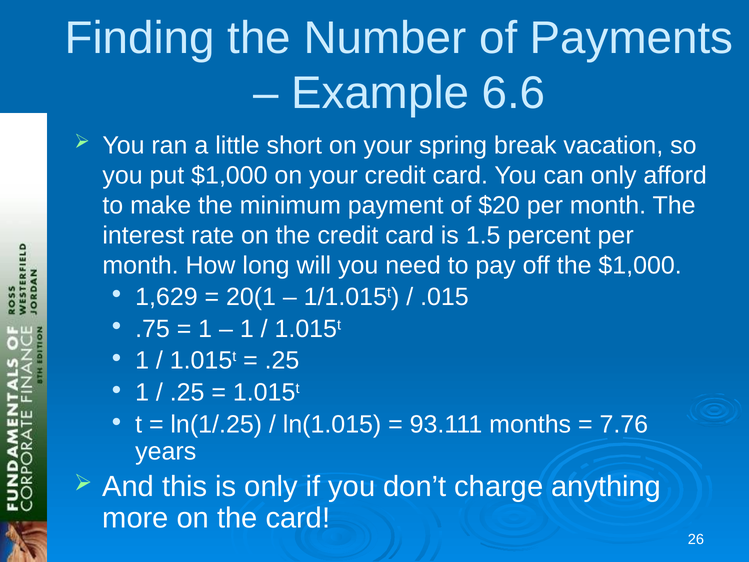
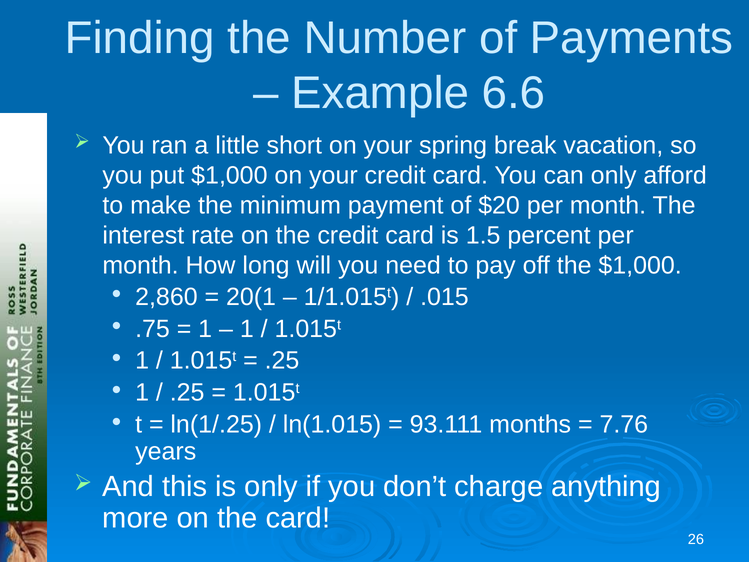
1,629: 1,629 -> 2,860 (166, 297)
